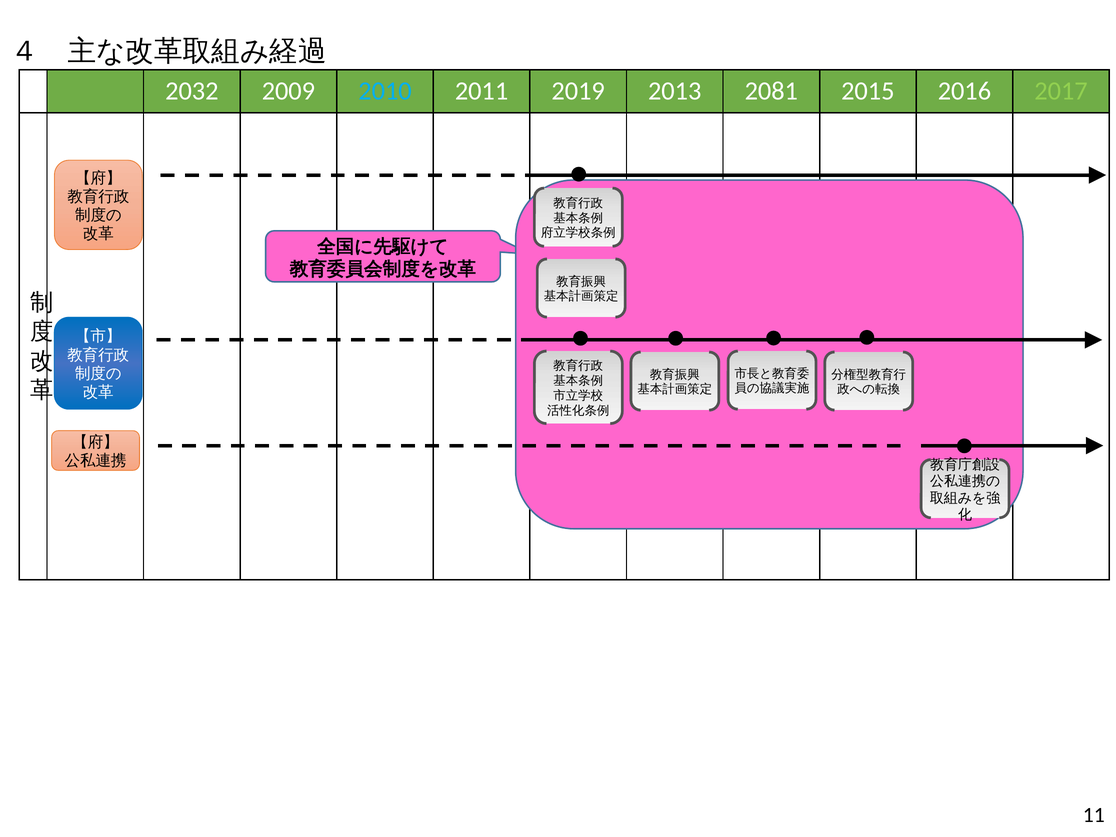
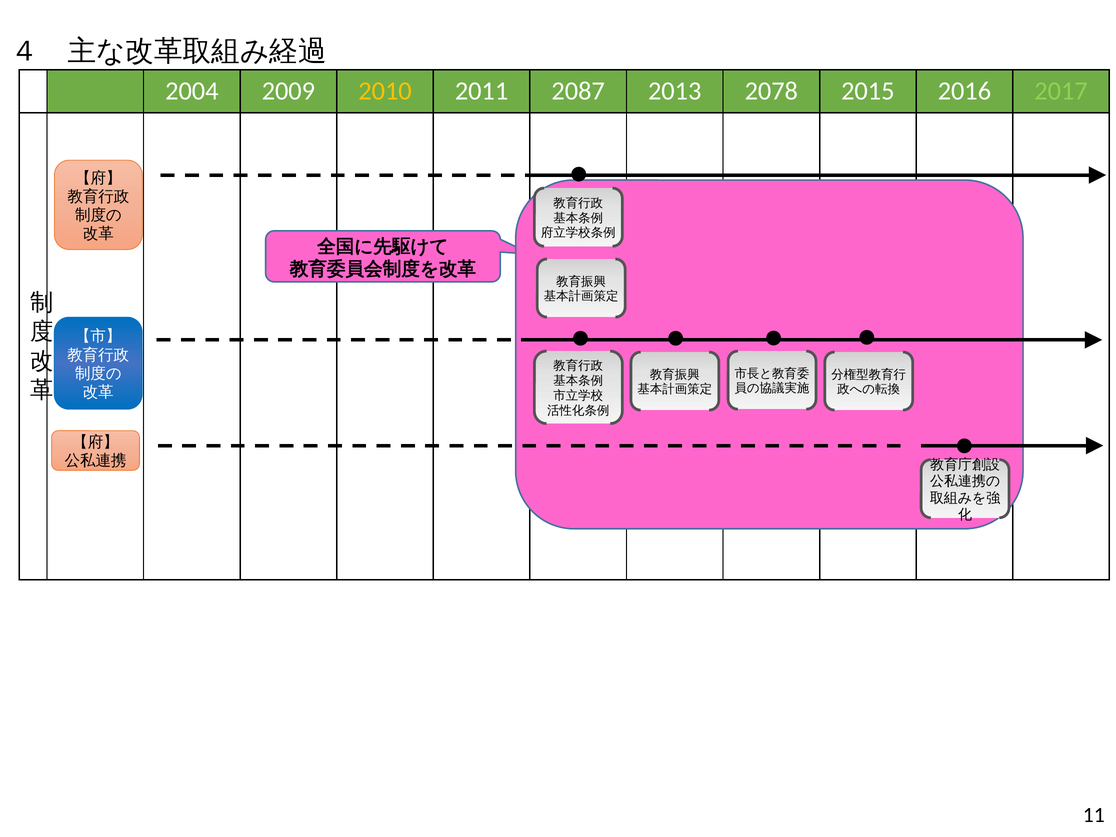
2032: 2032 -> 2004 (192, 91)
2010 colour: light blue -> yellow (385, 91)
2019: 2019 -> 2087 (578, 91)
2081: 2081 -> 2078 (771, 91)
